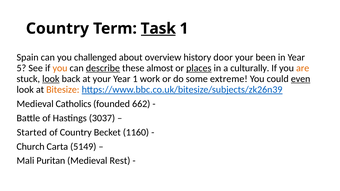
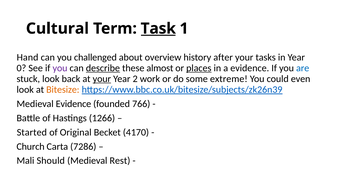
Country: Country -> Cultural (57, 29)
Spain: Spain -> Hand (28, 57)
door: door -> after (223, 57)
been: been -> tasks (266, 57)
5: 5 -> 0 (21, 68)
you colour: orange -> purple (60, 68)
a culturally: culturally -> evidence (250, 68)
are colour: orange -> blue (303, 68)
look underline: present -> none (51, 79)
your underline: none -> present (102, 79)
Year 1: 1 -> 2 (135, 79)
even underline: present -> none (301, 79)
Medieval Catholics: Catholics -> Evidence (73, 104)
662: 662 -> 766 (141, 104)
3037: 3037 -> 1266 (102, 118)
of Country: Country -> Original (76, 132)
1160: 1160 -> 4170 (136, 132)
5149: 5149 -> 7286 (83, 147)
Puritan: Puritan -> Should (51, 161)
